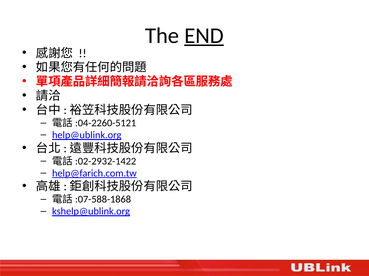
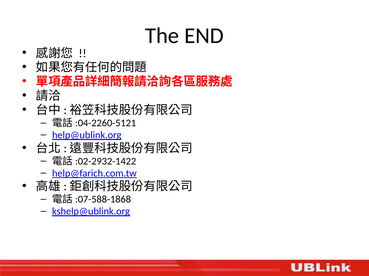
END underline: present -> none (204, 36)
